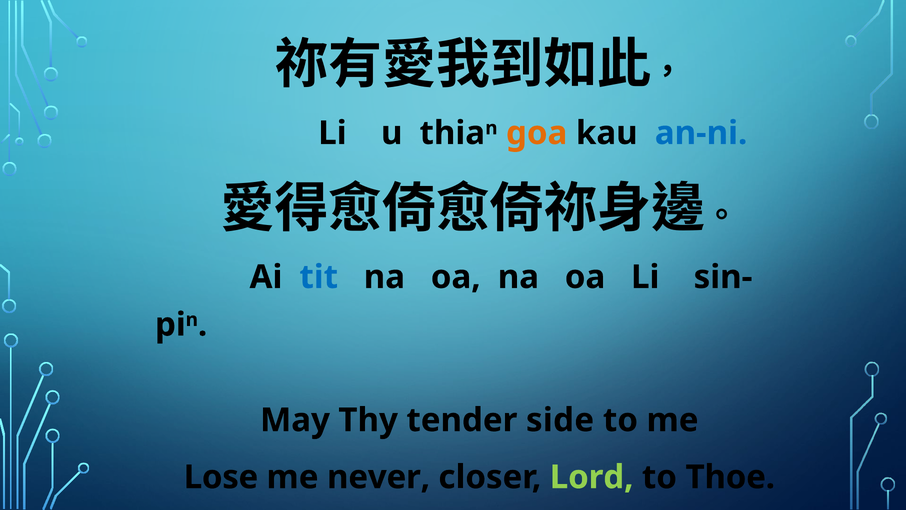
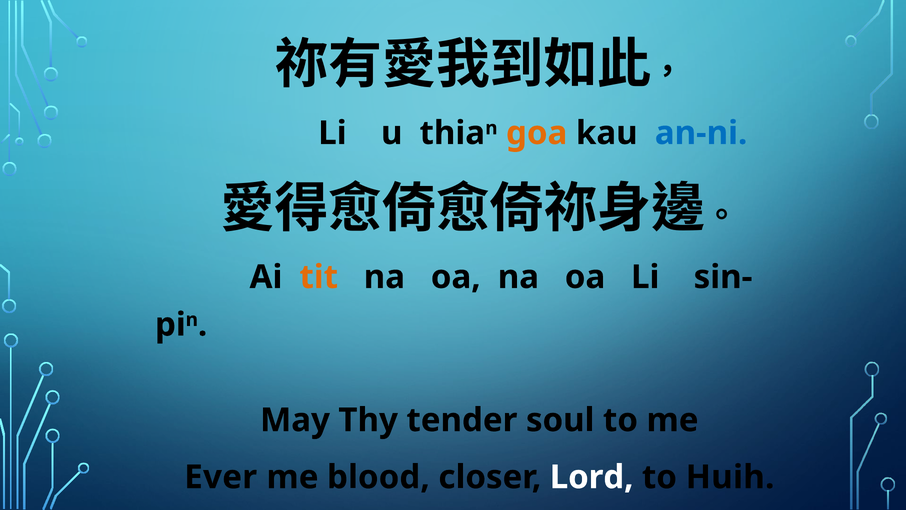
tit colour: blue -> orange (319, 277)
side: side -> soul (560, 420)
Lose: Lose -> Ever (221, 477)
never: never -> blood (378, 477)
Lord colour: light green -> white (592, 477)
Thoe: Thoe -> Huih (730, 477)
